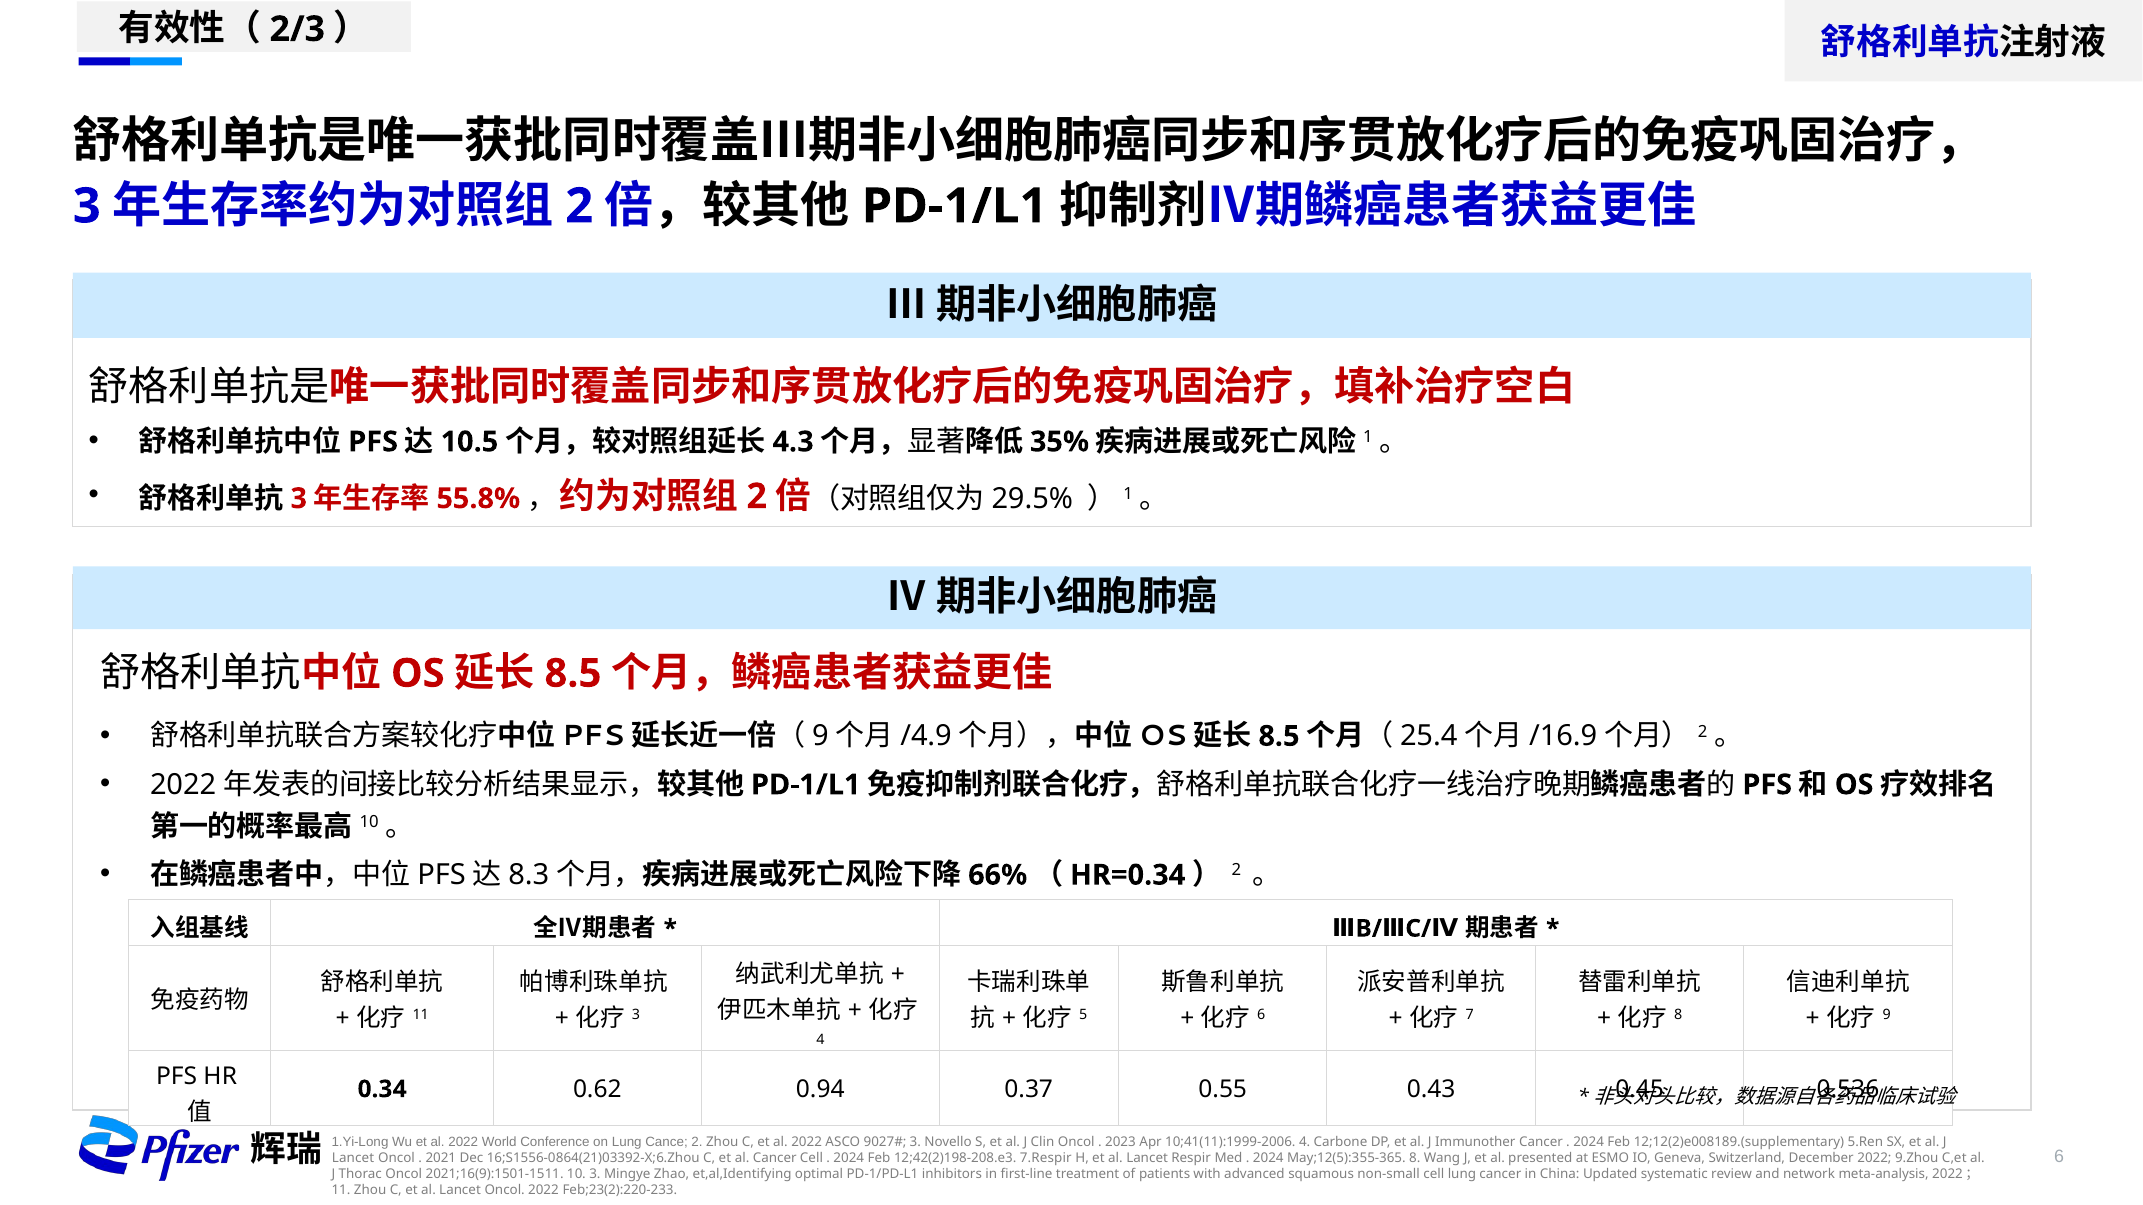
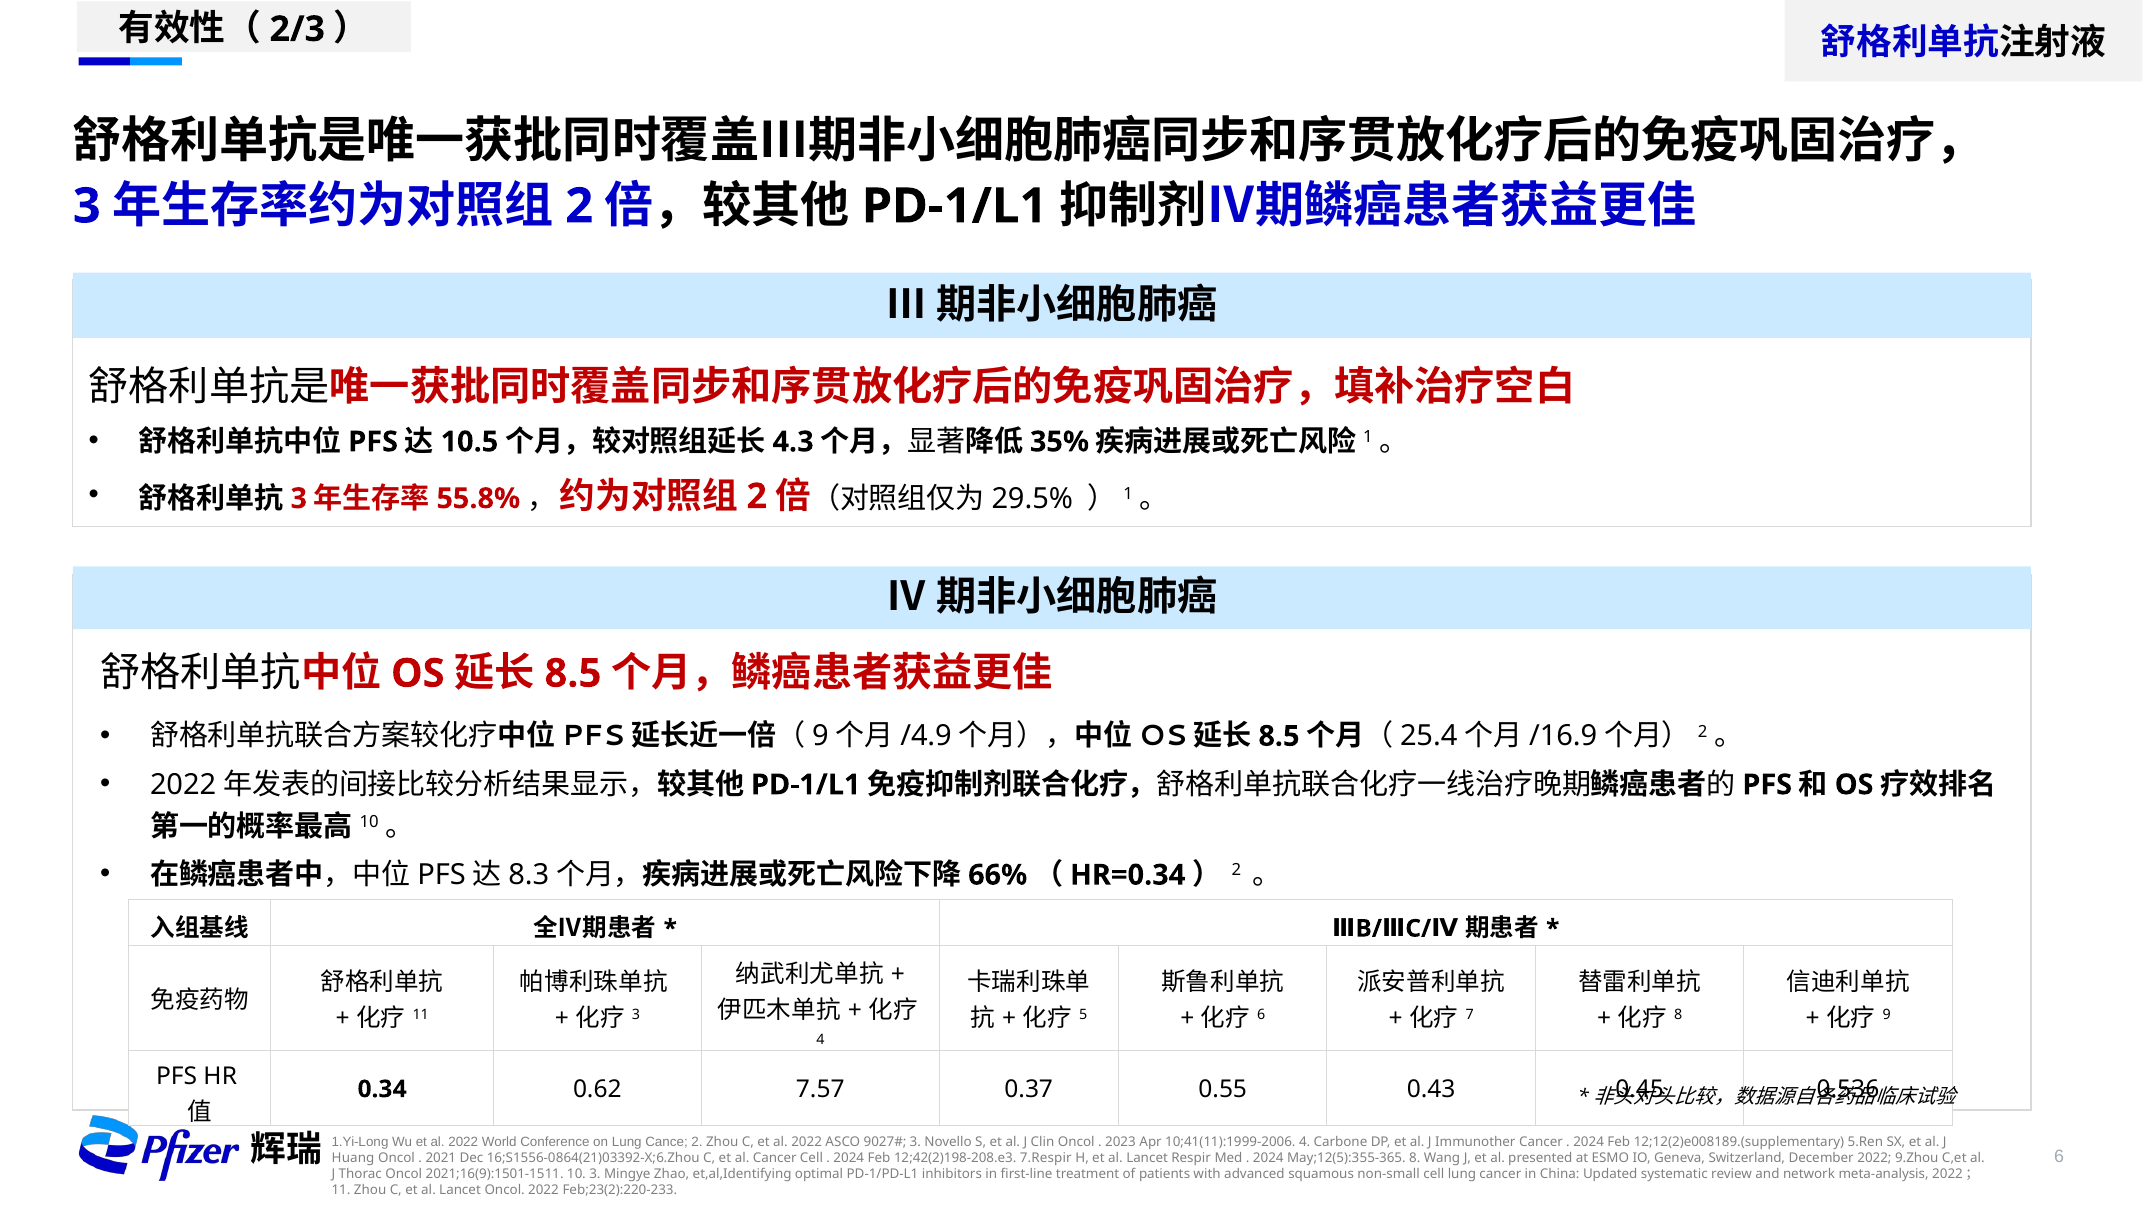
0.94: 0.94 -> 7.57 (820, 1090)
Lancet: Lancet -> Huang (353, 1158)
